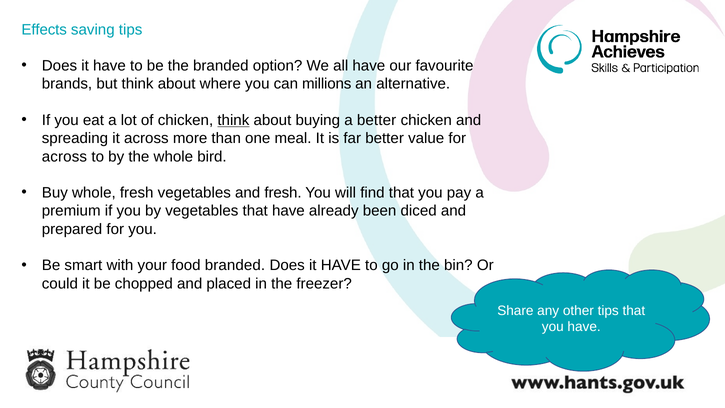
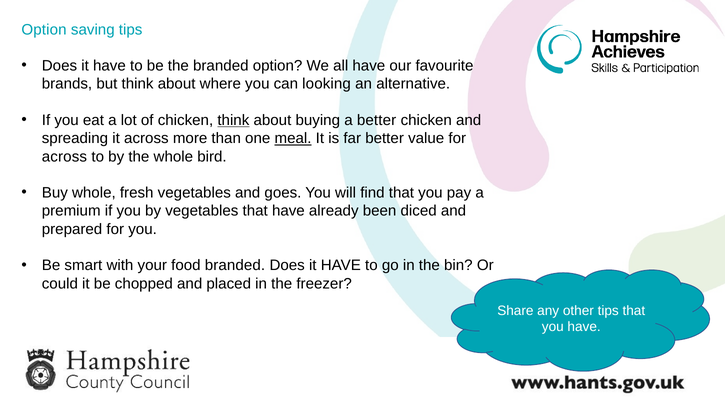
Effects: Effects -> Option (44, 30)
millions: millions -> looking (327, 84)
meal underline: none -> present (293, 138)
and fresh: fresh -> goes (283, 193)
